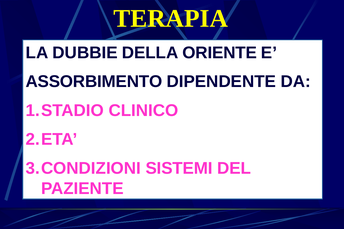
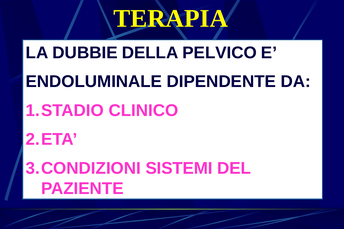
ORIENTE: ORIENTE -> PELVICO (220, 53)
ASSORBIMENTO: ASSORBIMENTO -> ENDOLUMINALE (94, 82)
